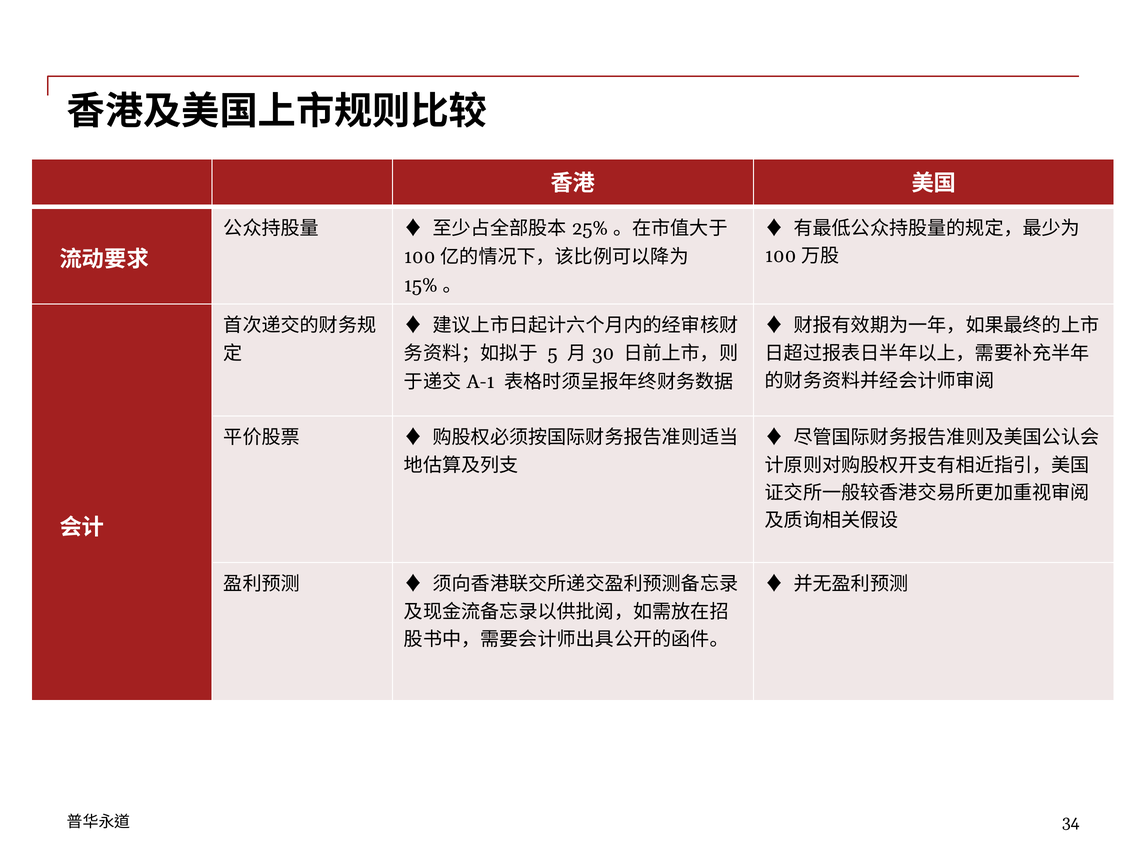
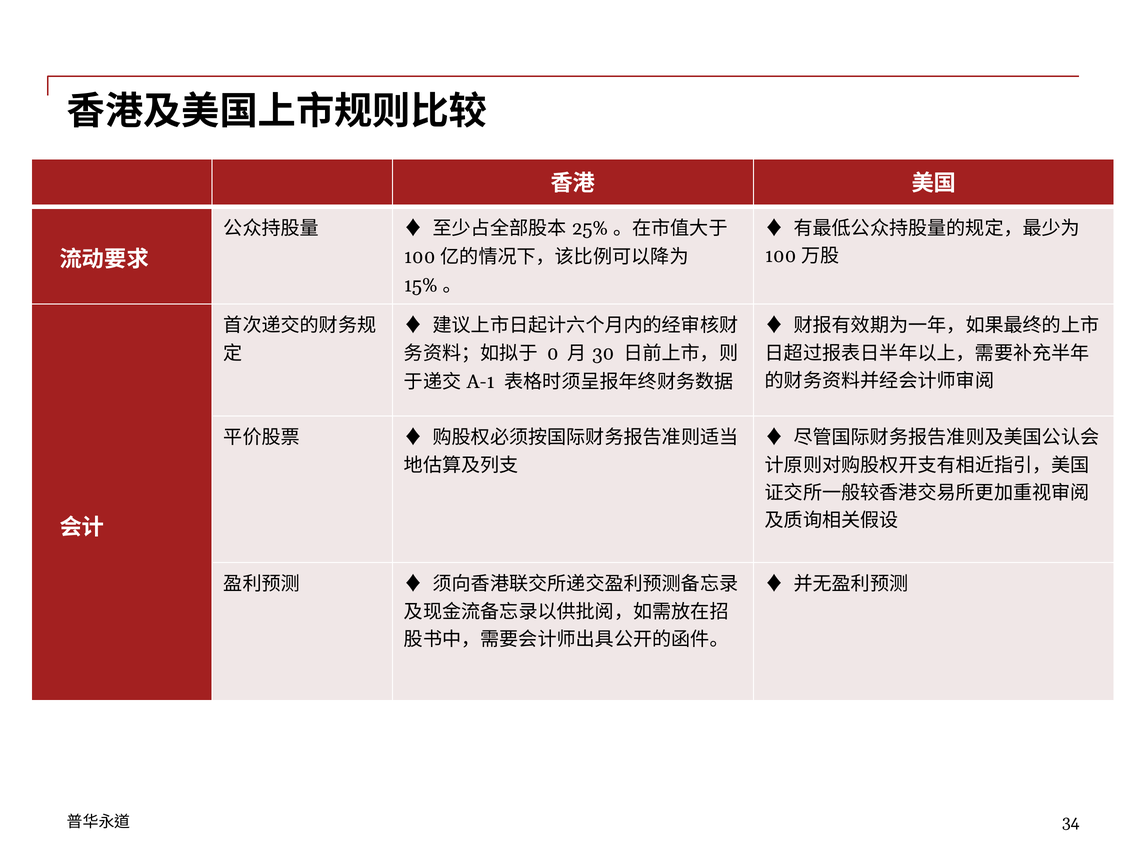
5: 5 -> 0 (553, 354)
